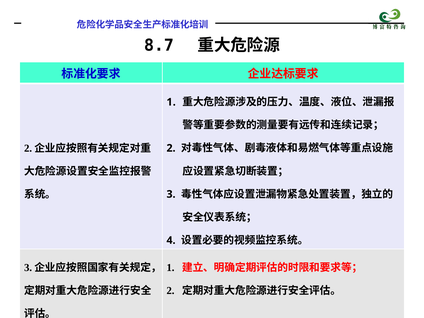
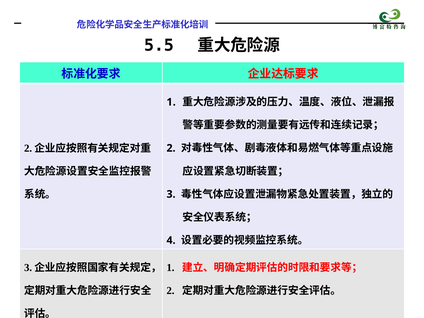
8.7: 8.7 -> 5.5 (159, 45)
